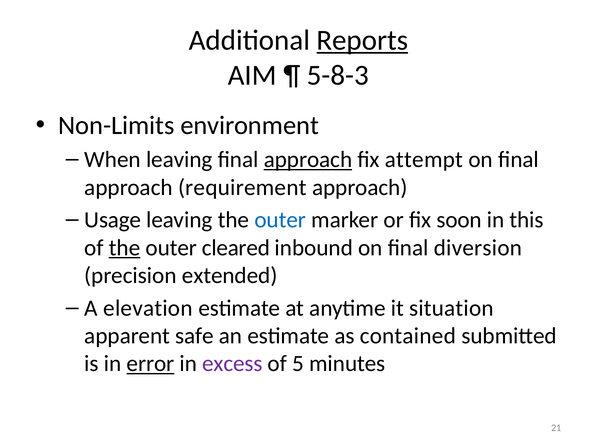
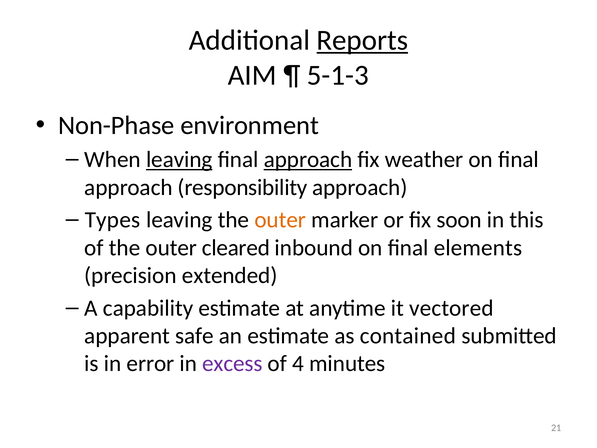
5-8-3: 5-8-3 -> 5-1-3 (338, 75)
Non-Limits: Non-Limits -> Non-Phase (116, 125)
leaving underline: none -> present (179, 159)
attempt: attempt -> weather (424, 159)
requirement: requirement -> responsibility (243, 187)
Usage: Usage -> Types (112, 220)
outer colour: blue -> orange (280, 220)
the underline: present -> none (125, 248)
diversion: diversion -> elements (478, 248)
elevation: elevation -> capability (148, 308)
situation: situation -> vectored (451, 308)
error underline: present -> none (150, 363)
5: 5 -> 4 (298, 363)
